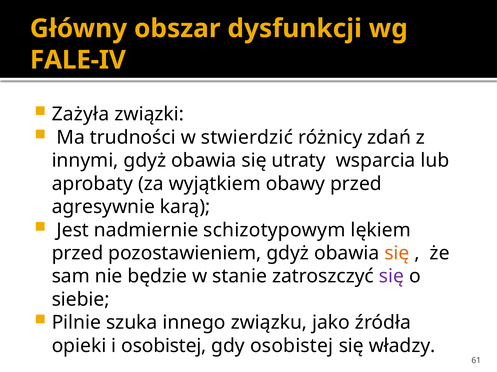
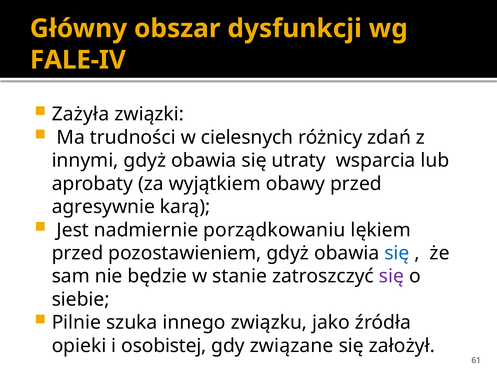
stwierdzić: stwierdzić -> cielesnych (247, 138)
schizotypowym: schizotypowym -> porządkowaniu (274, 230)
się colour: orange -> blue (397, 254)
gdy osobistej: osobistej -> związane (292, 346)
władzy: władzy -> założył (402, 346)
